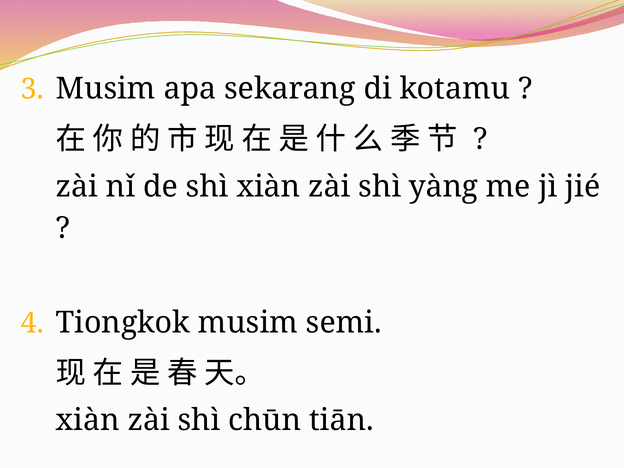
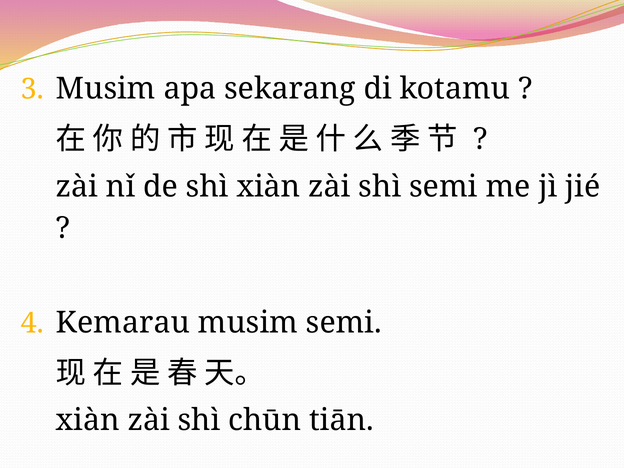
shì yàng: yàng -> semi (443, 187)
Tiongkok: Tiongkok -> Kemarau (123, 323)
